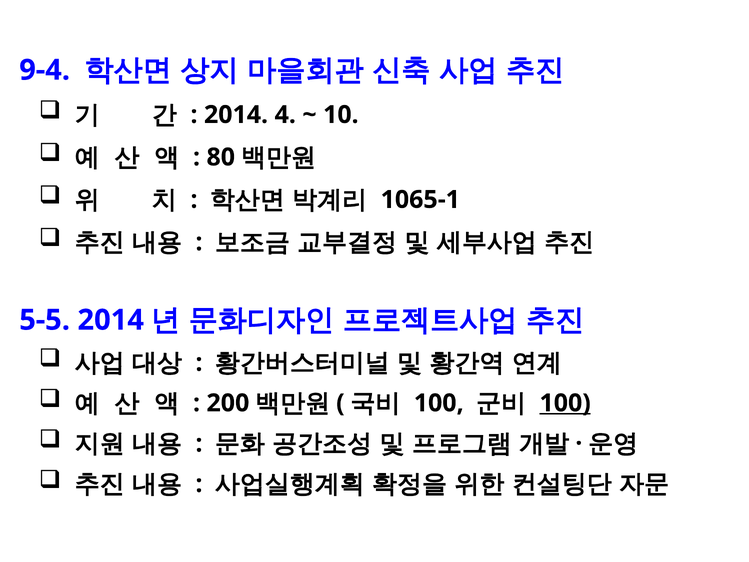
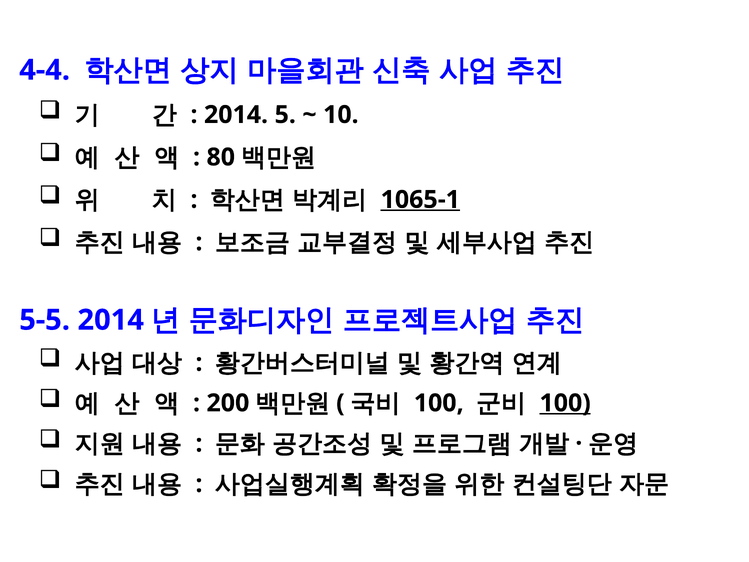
9-4: 9-4 -> 4-4 (45, 70)
4: 4 -> 5 (285, 115)
1065-1 underline: none -> present (420, 200)
